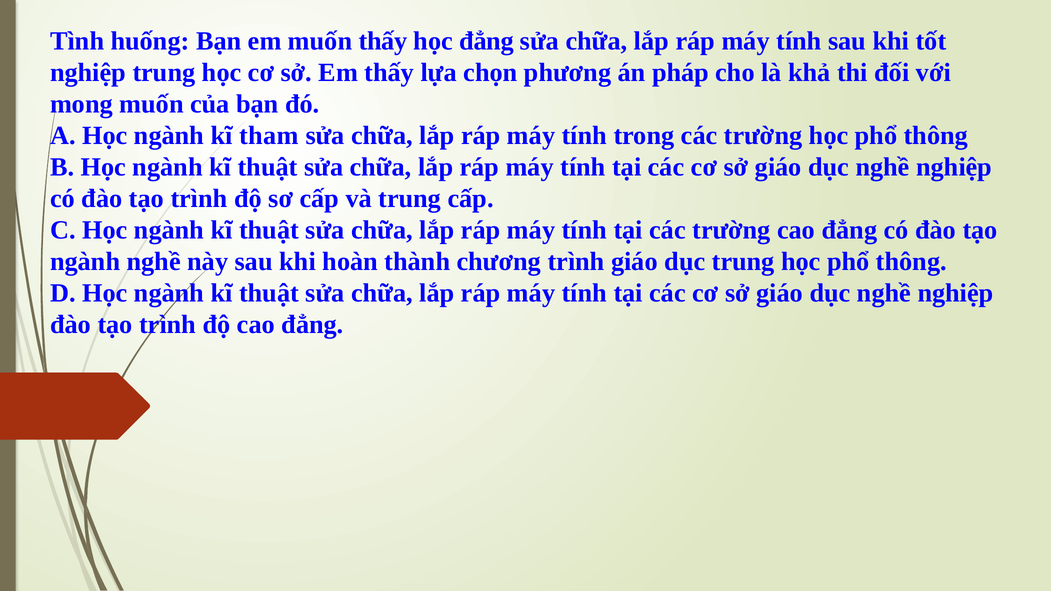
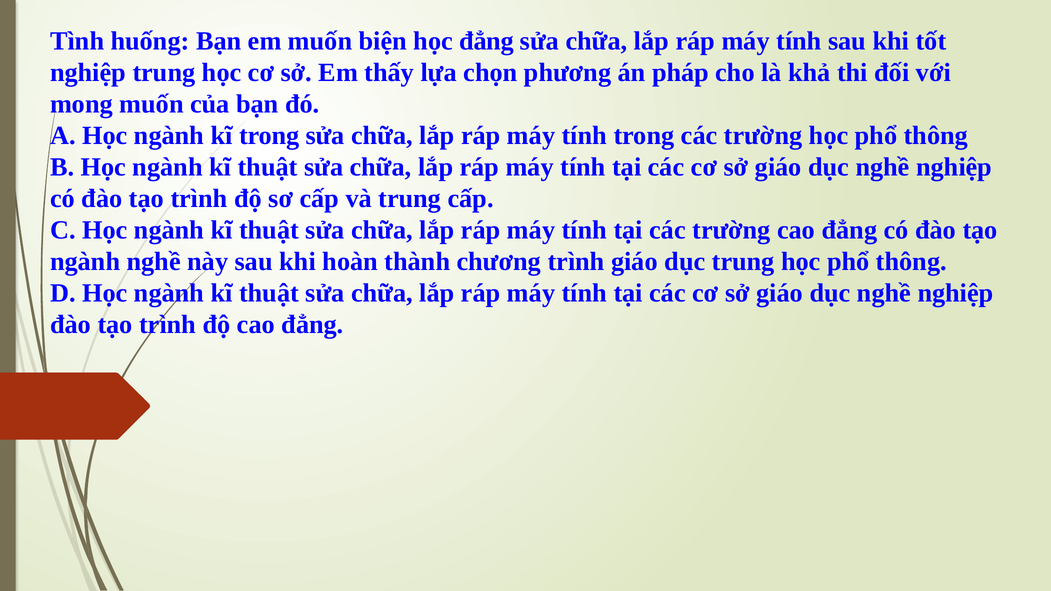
muốn thấy: thấy -> biện (383, 41)
kĩ tham: tham -> trong (269, 136)
